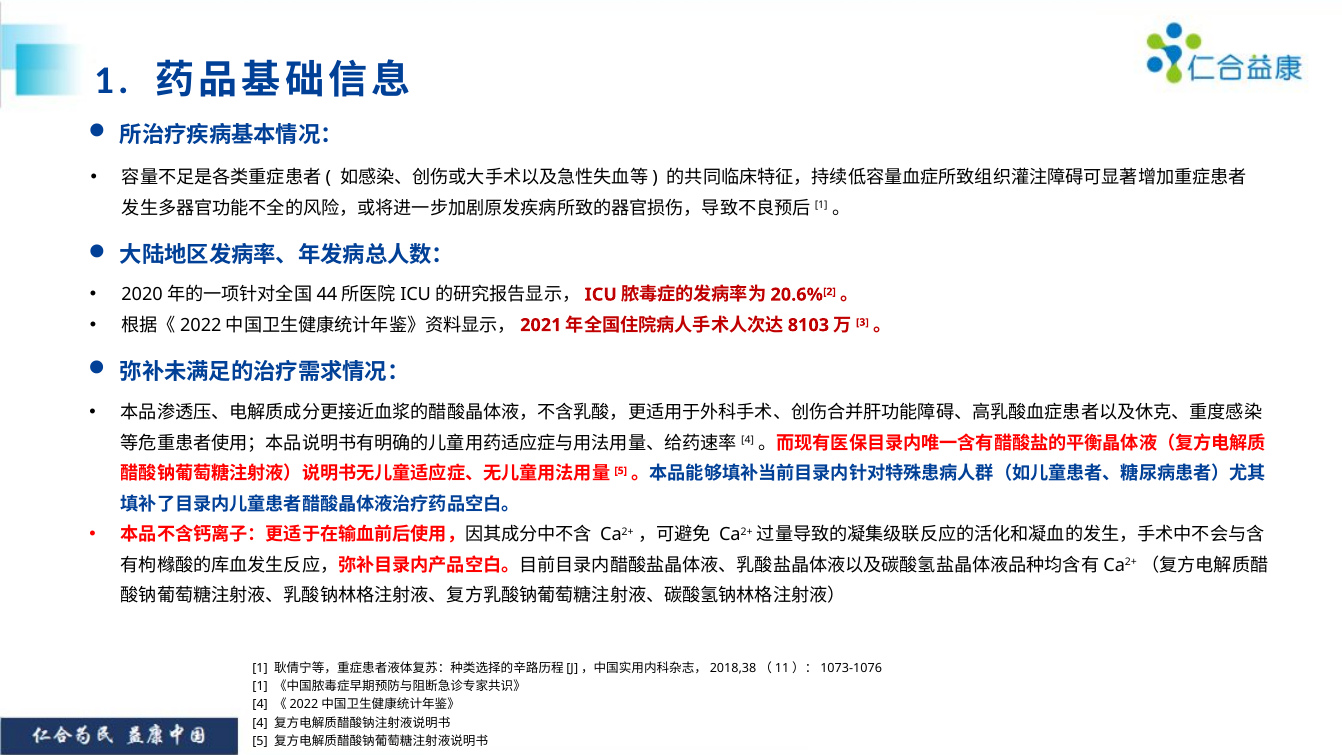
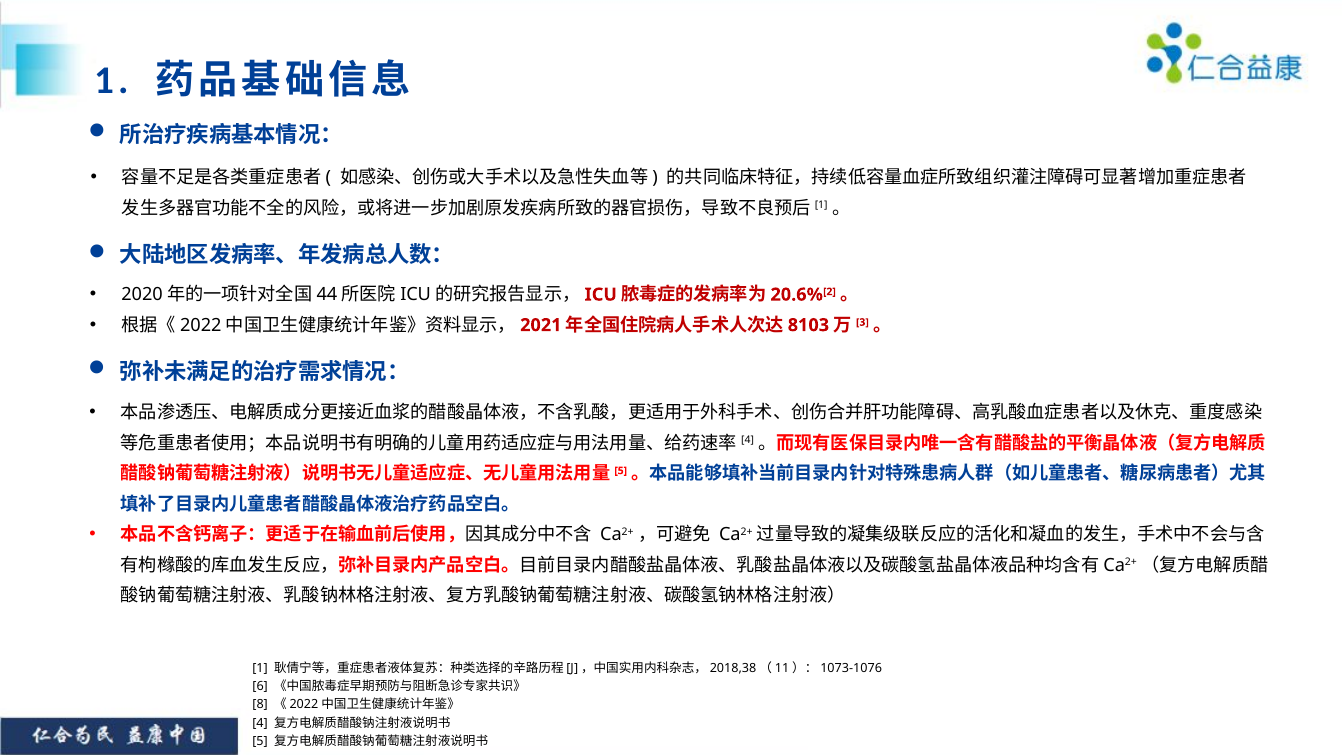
1: 1 -> 6 (260, 686)
4: 4 -> 8 (260, 705)
